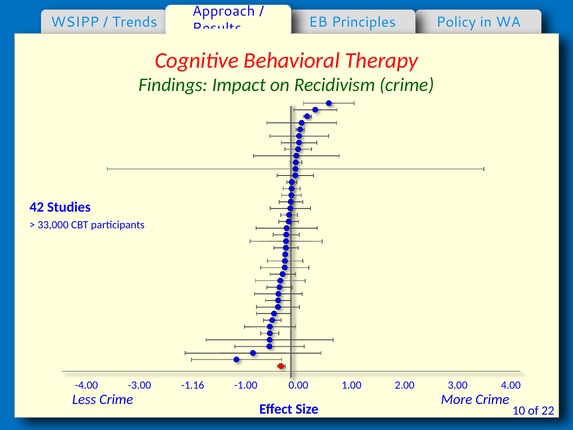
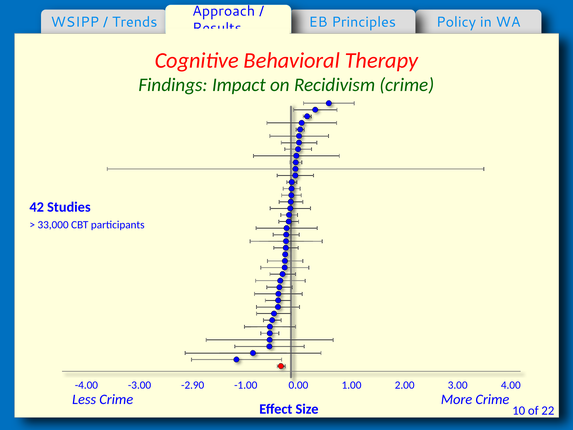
-1.16: -1.16 -> -2.90 (193, 385)
